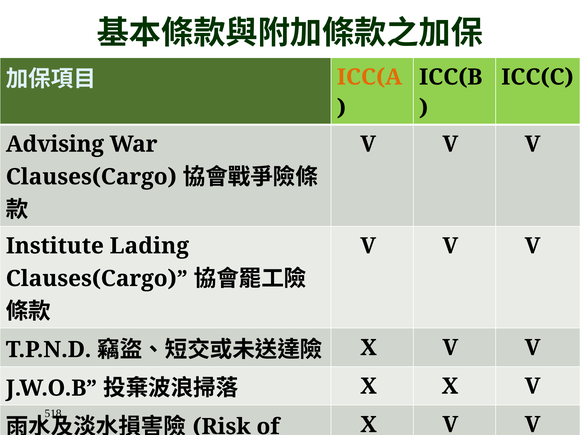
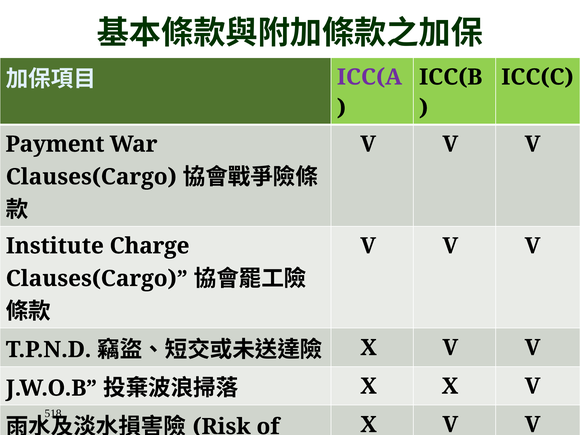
ICC(A colour: orange -> purple (369, 77)
Advising: Advising -> Payment (55, 144)
Lading: Lading -> Charge (150, 246)
